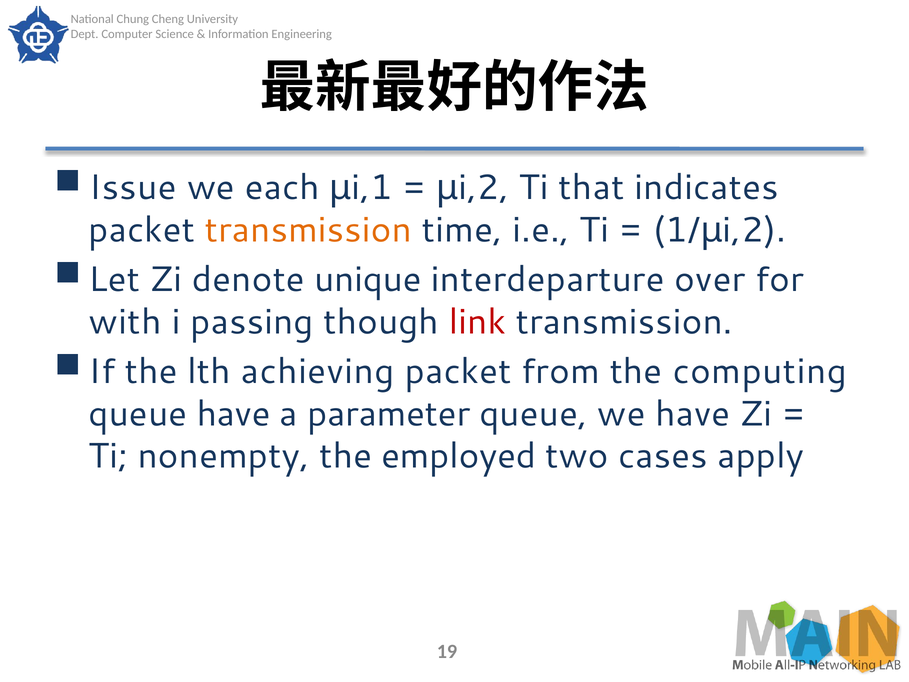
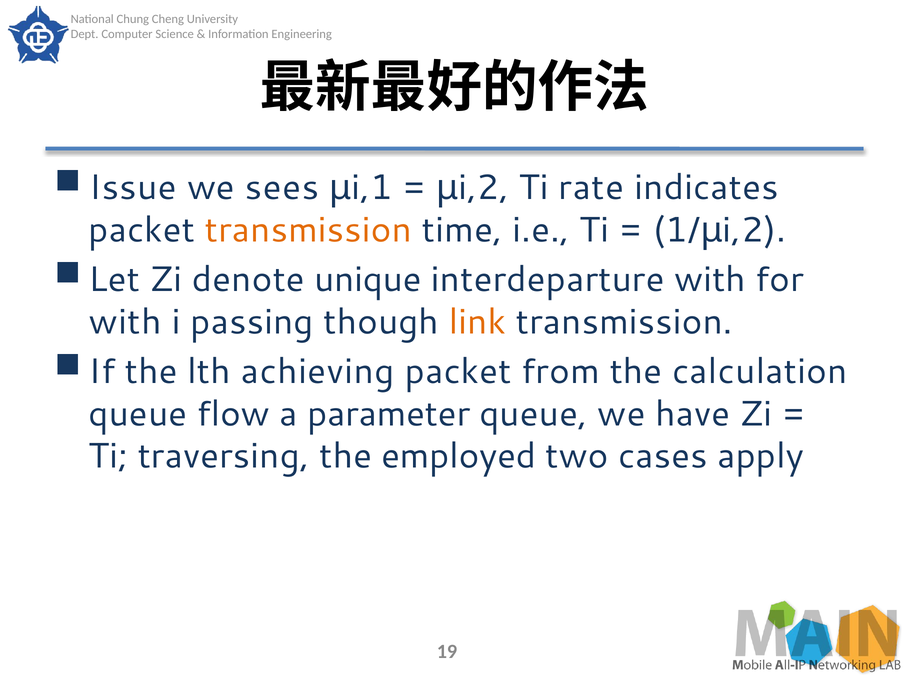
each: each -> sees (282, 187)
that: that -> rate (591, 187)
interdeparture over: over -> with (710, 279)
link colour: red -> orange (477, 322)
computing: computing -> calculation (760, 371)
queue have: have -> flow (233, 414)
nonempty: nonempty -> traversing (224, 456)
